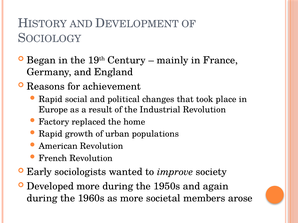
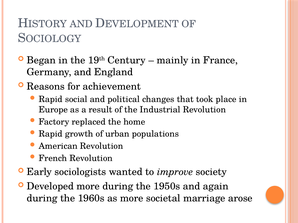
members: members -> marriage (204, 199)
